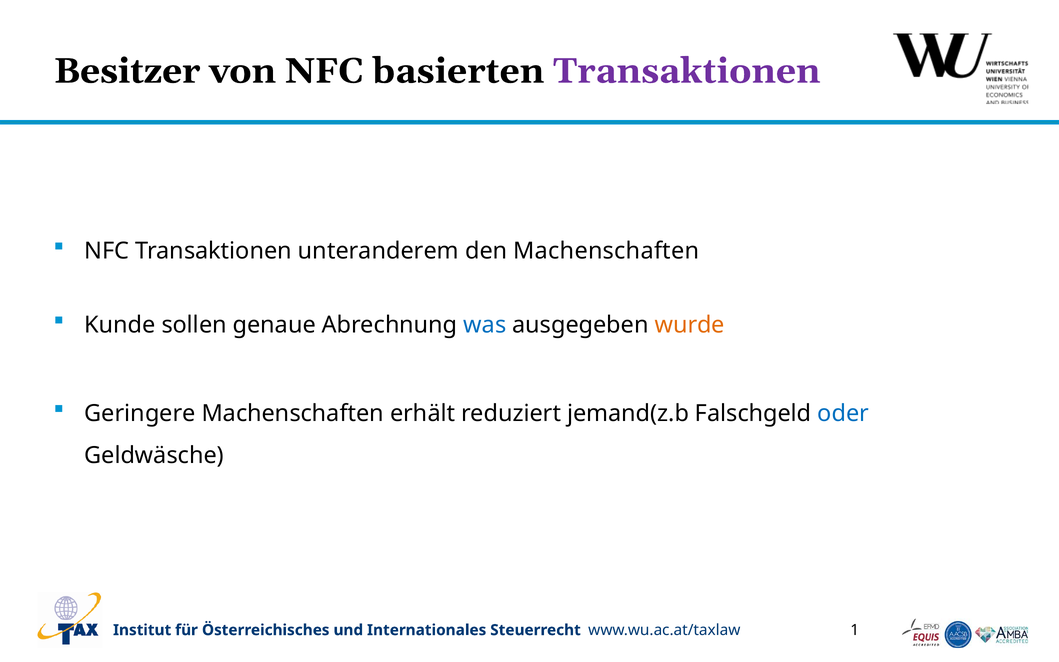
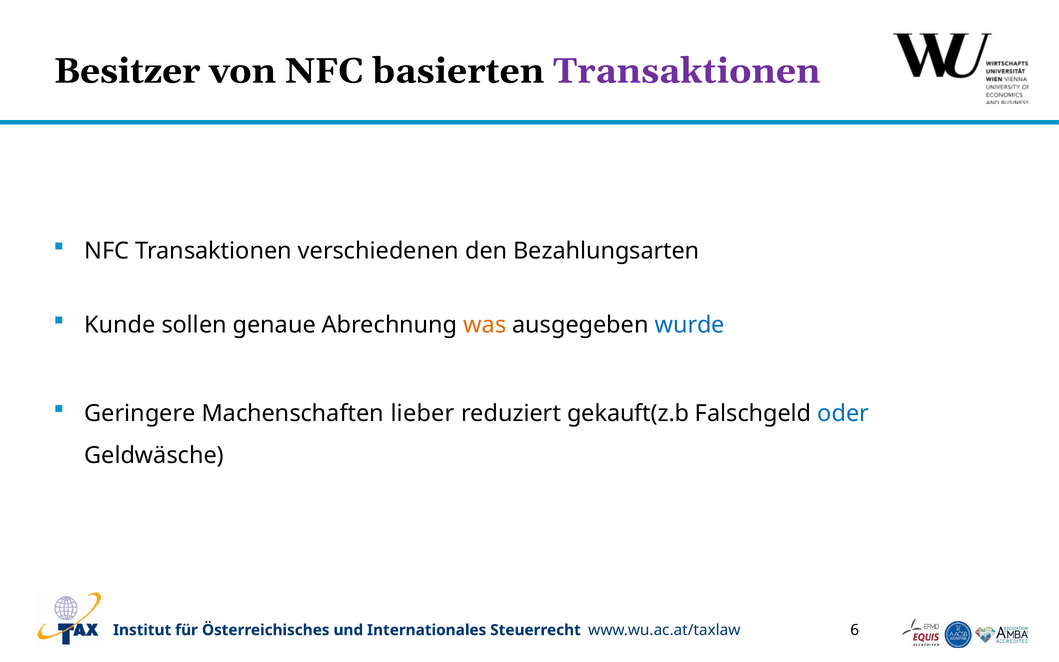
unteranderem: unteranderem -> verschiedenen (378, 251)
den Machenschaften: Machenschaften -> Bezahlungsarten (606, 251)
was colour: blue -> orange (485, 325)
wurde colour: orange -> blue (690, 325)
erhält: erhält -> lieber (423, 413)
jemand(z.b: jemand(z.b -> gekauft(z.b (628, 413)
1: 1 -> 6 (855, 630)
